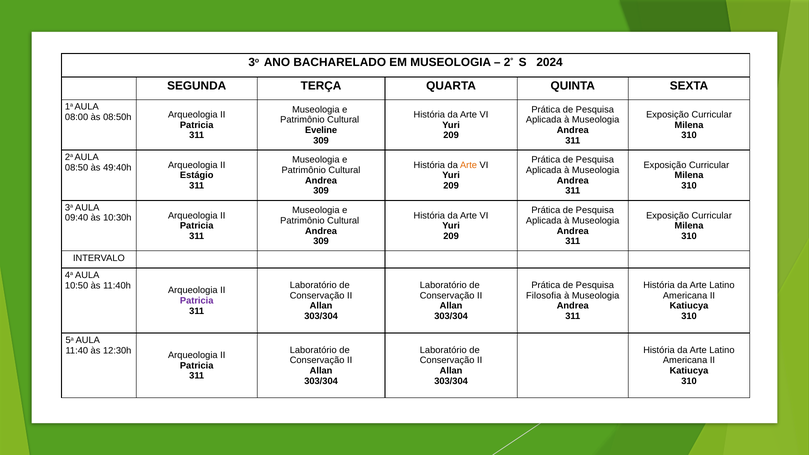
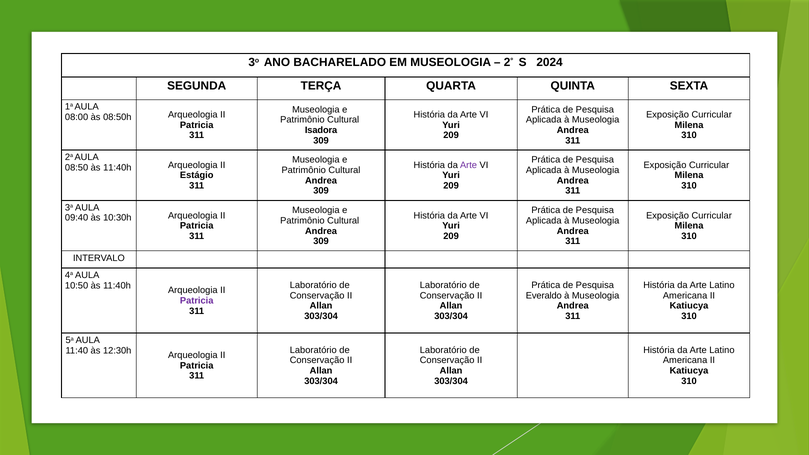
Eveline: Eveline -> Isadora (321, 130)
Arte colour: orange -> purple (469, 165)
08:50 às 49:40h: 49:40h -> 11:40h (117, 167)
Filosofia: Filosofia -> Everaldo (544, 296)
